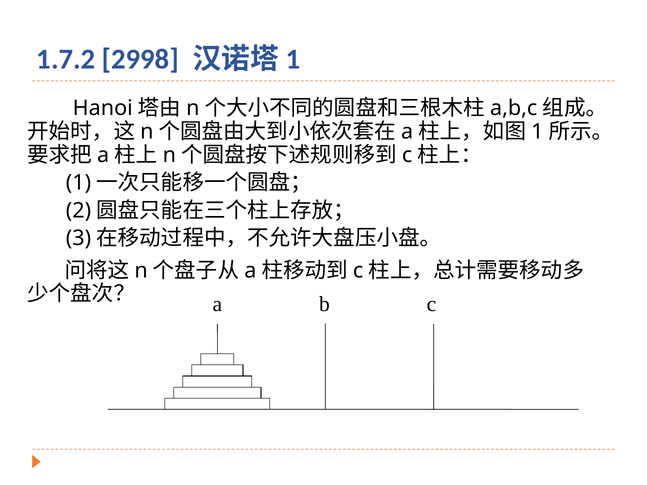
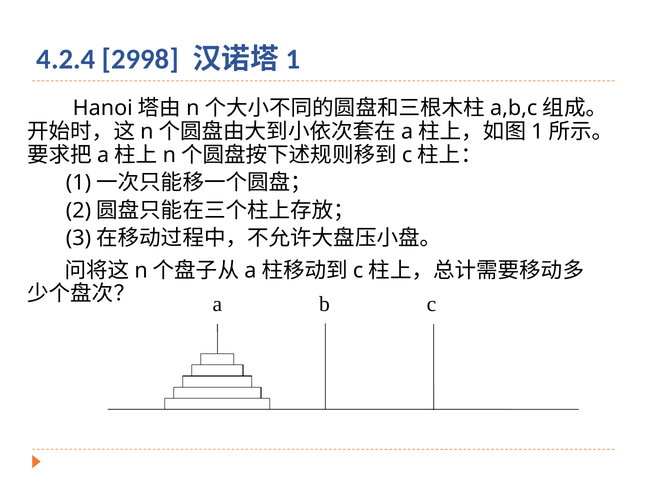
1.7.2: 1.7.2 -> 4.2.4 (66, 59)
